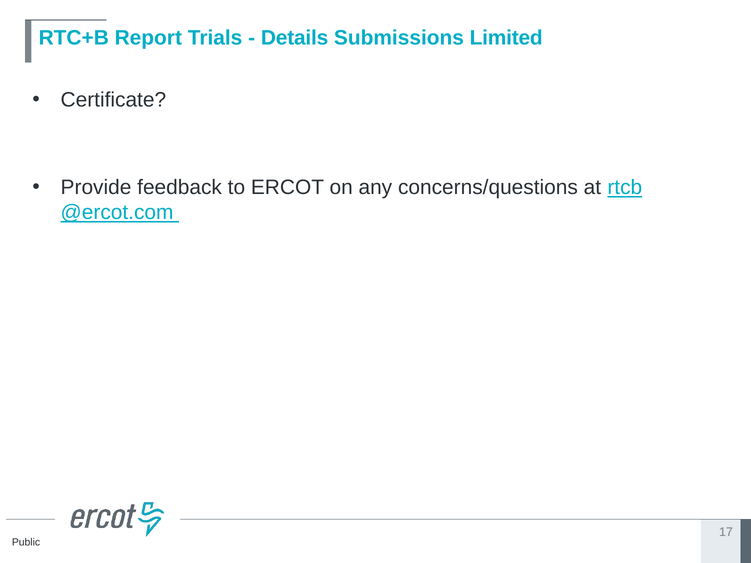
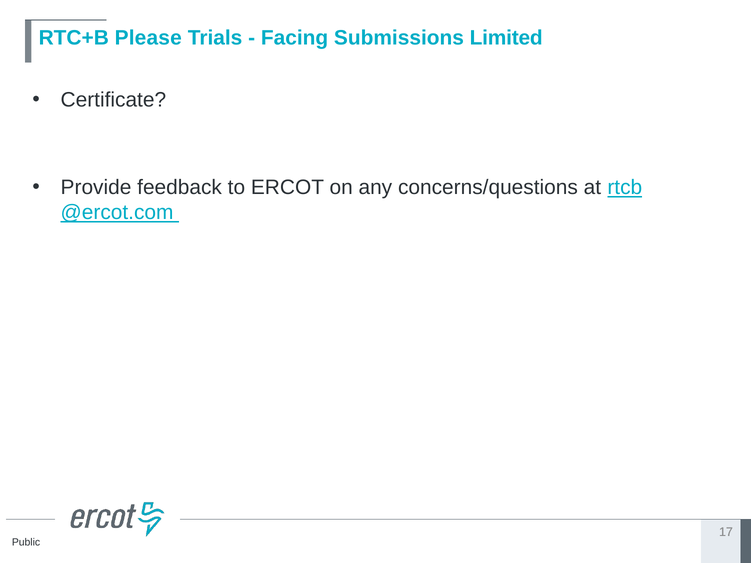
Report: Report -> Please (148, 38)
Details: Details -> Facing (295, 38)
